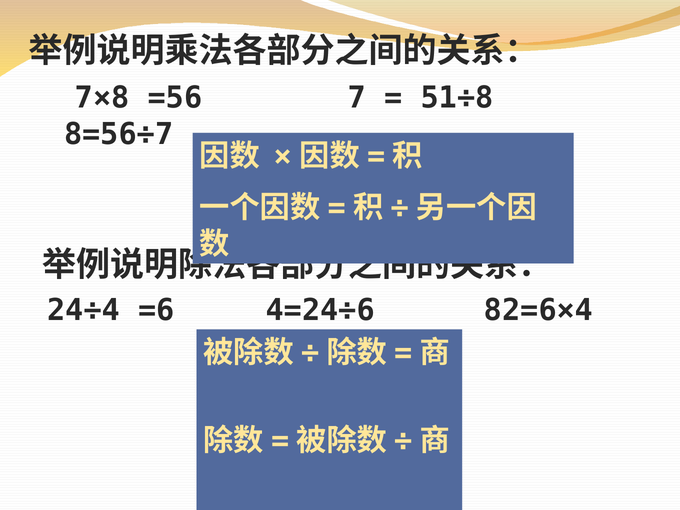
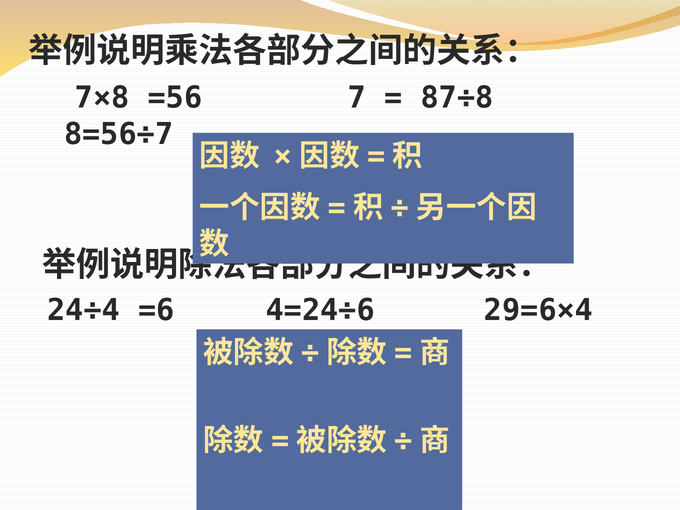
51÷8: 51÷8 -> 87÷8 (457, 98)
82=6×4: 82=6×4 -> 29=6×4 (539, 310)
